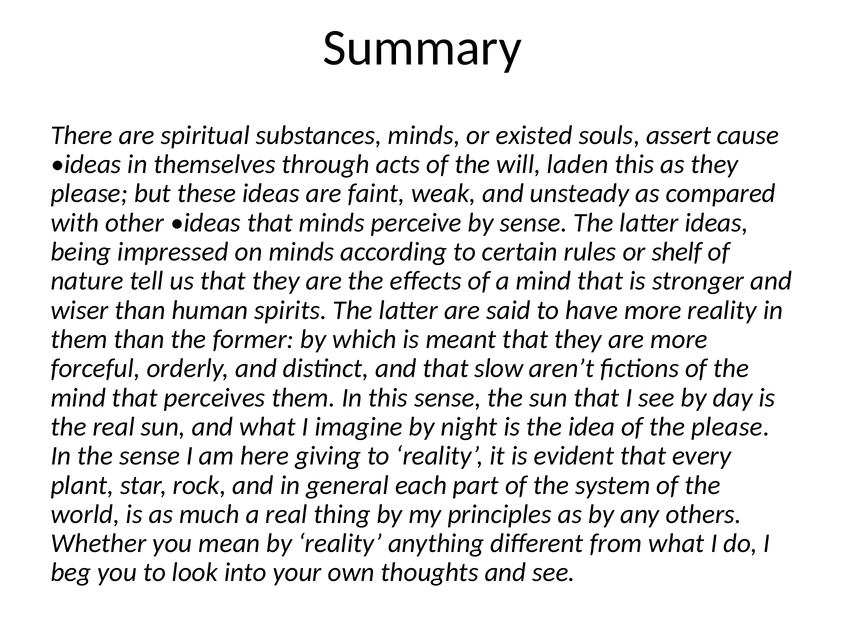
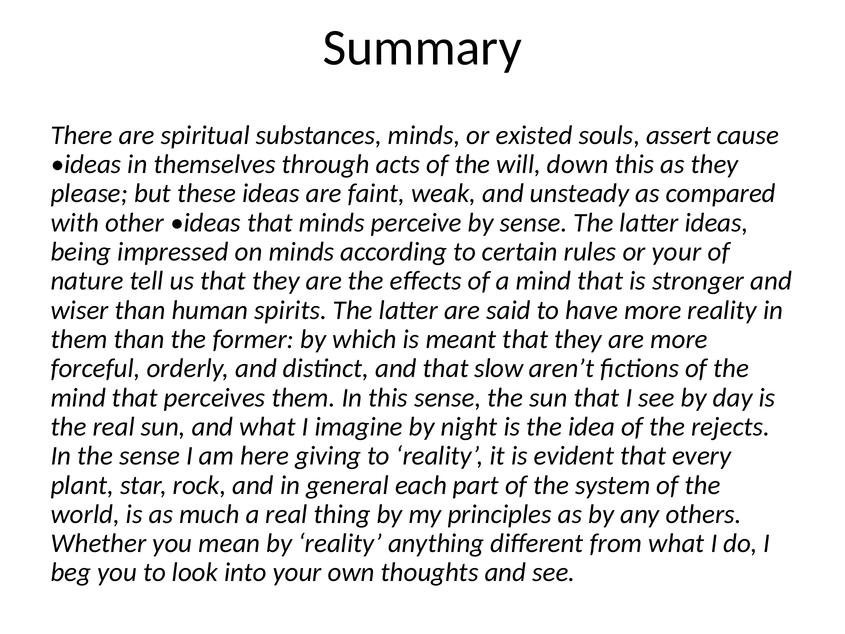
laden: laden -> down (578, 164)
or shelf: shelf -> your (677, 252)
the please: please -> rejects (731, 427)
